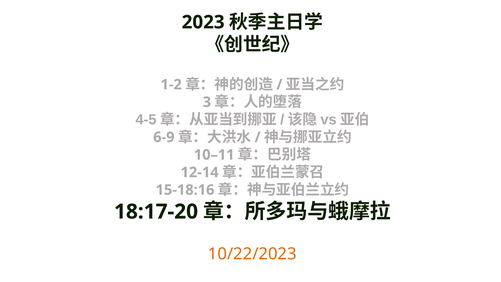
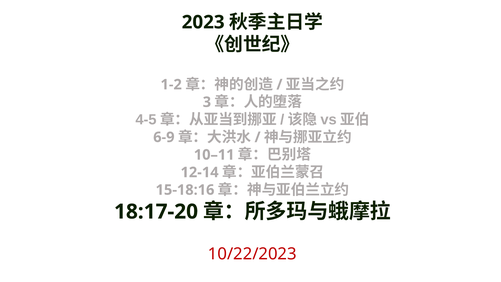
10/22/2023 colour: orange -> red (252, 254)
